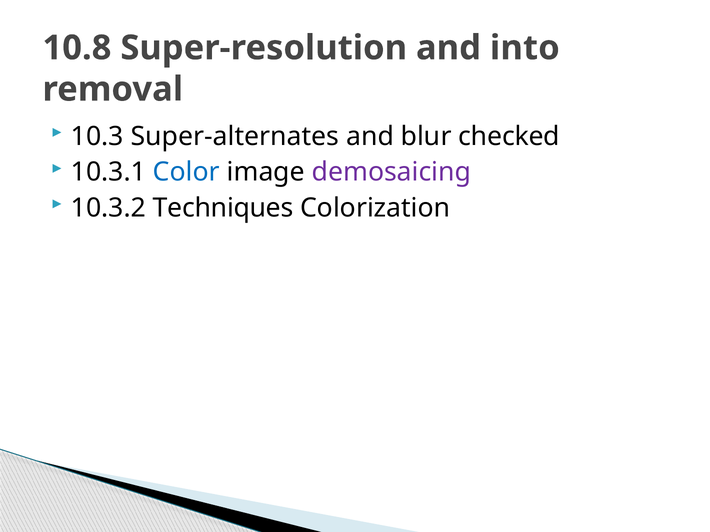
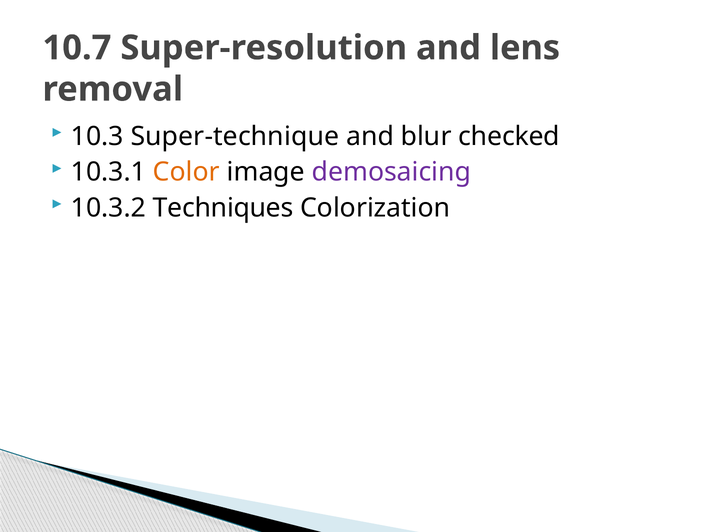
10.8: 10.8 -> 10.7 (77, 48)
into: into -> lens (525, 48)
Super-alternates: Super-alternates -> Super-technique (235, 136)
Color colour: blue -> orange (186, 172)
